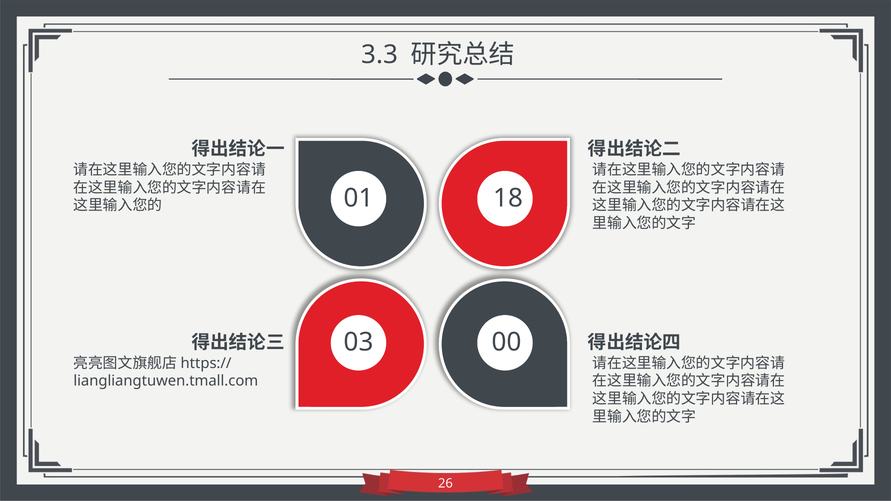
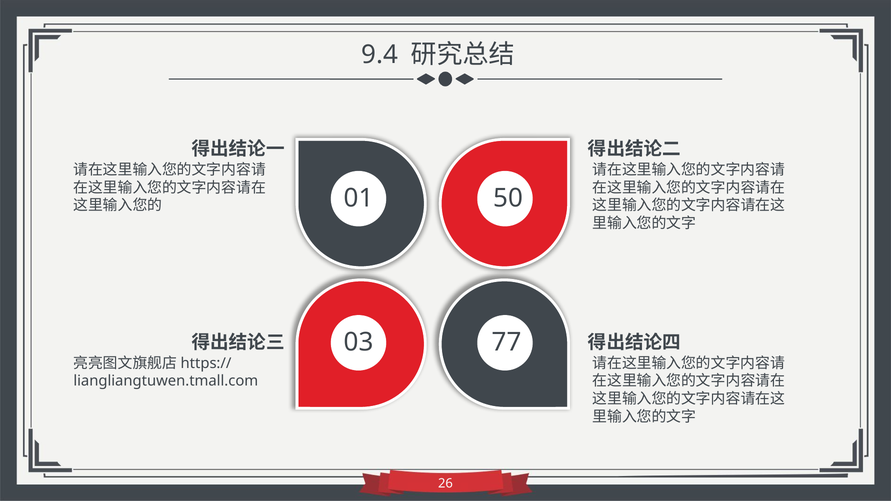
3.3: 3.3 -> 9.4 (380, 54)
18: 18 -> 50 (508, 198)
00: 00 -> 77 (507, 342)
